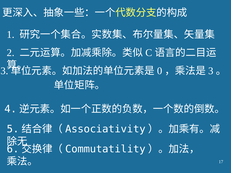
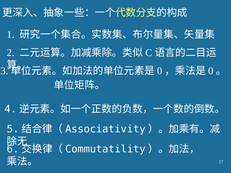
3: 3 -> 0 (211, 71)
